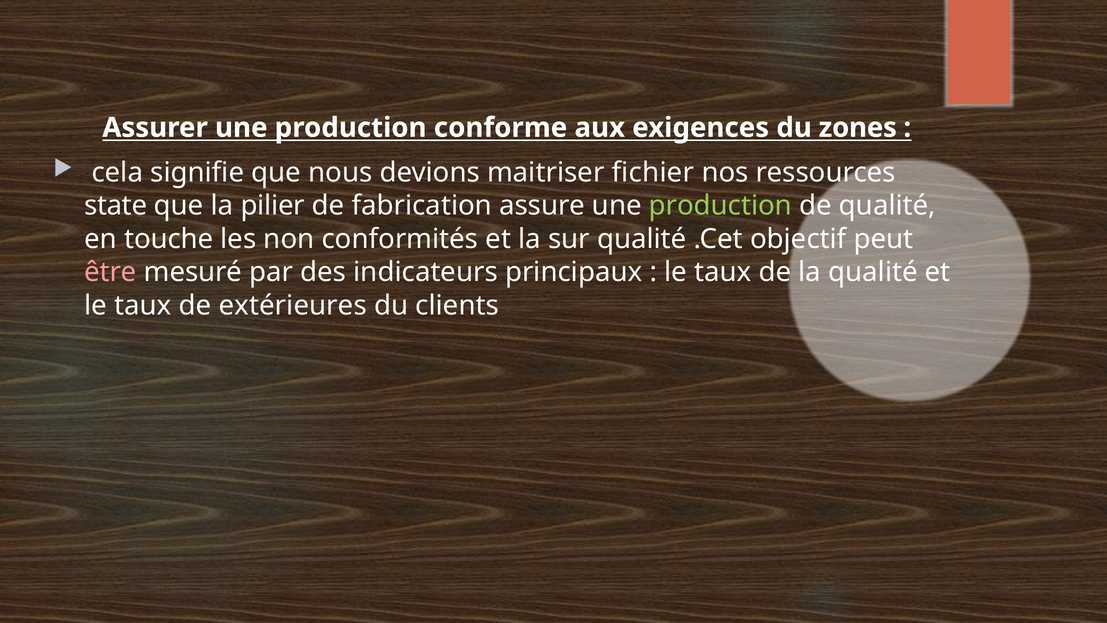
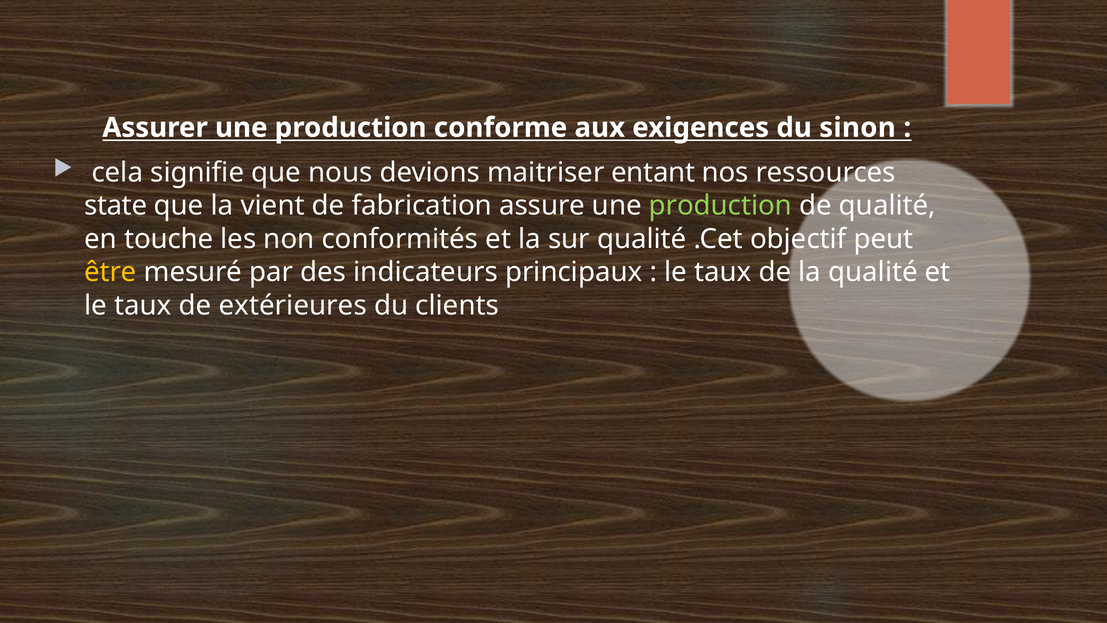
zones: zones -> sinon (857, 128)
fichier: fichier -> entant (653, 172)
pilier: pilier -> vient (273, 206)
être colour: pink -> yellow (111, 272)
